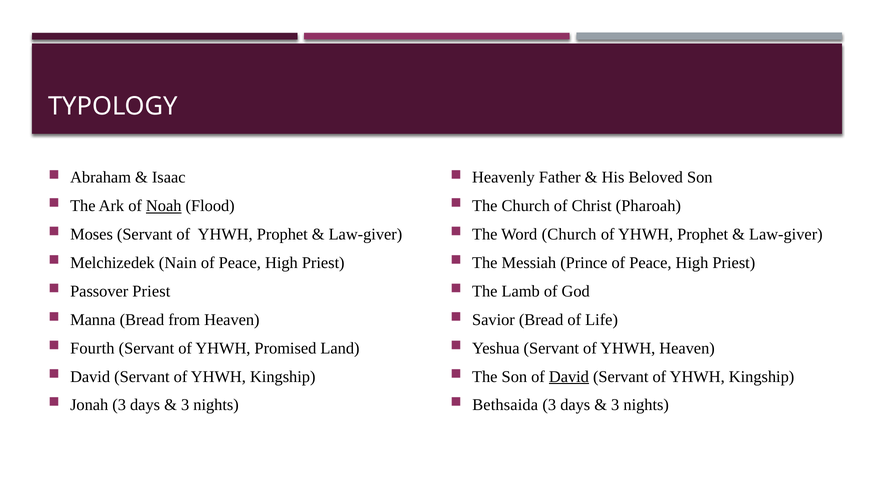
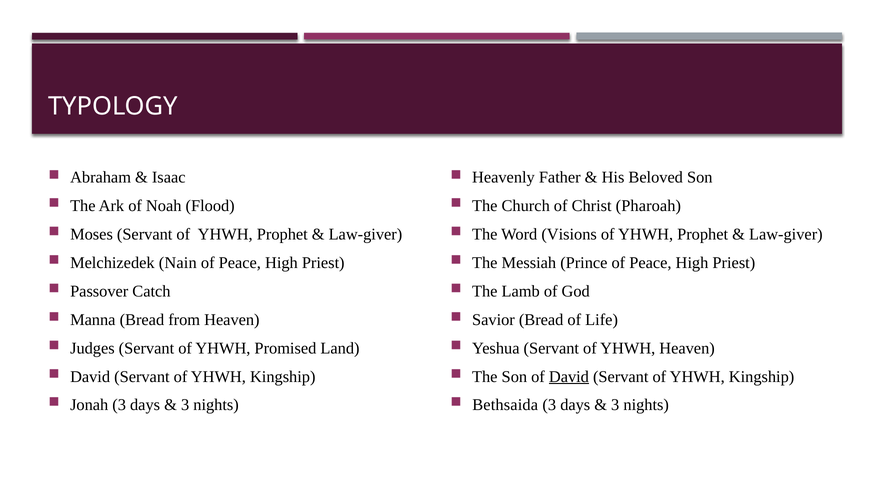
Noah underline: present -> none (164, 206)
Word Church: Church -> Visions (569, 234)
Passover Priest: Priest -> Catch (151, 291)
Fourth: Fourth -> Judges (92, 348)
